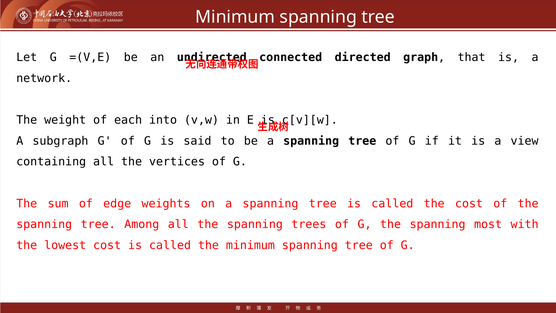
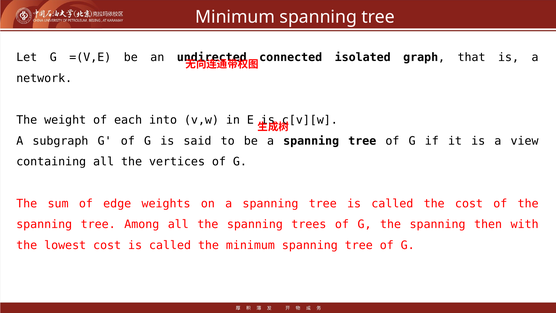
directed: directed -> isolated (363, 57)
most: most -> then (488, 224)
